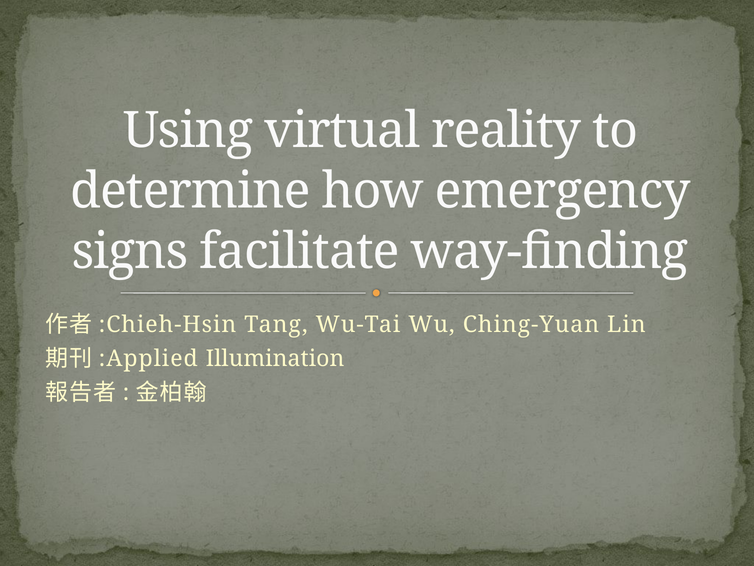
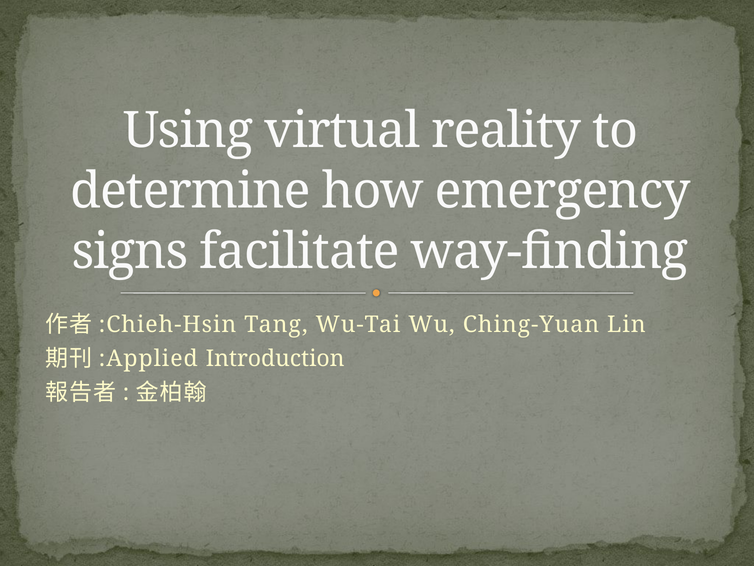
Illumination: Illumination -> Introduction (275, 358)
